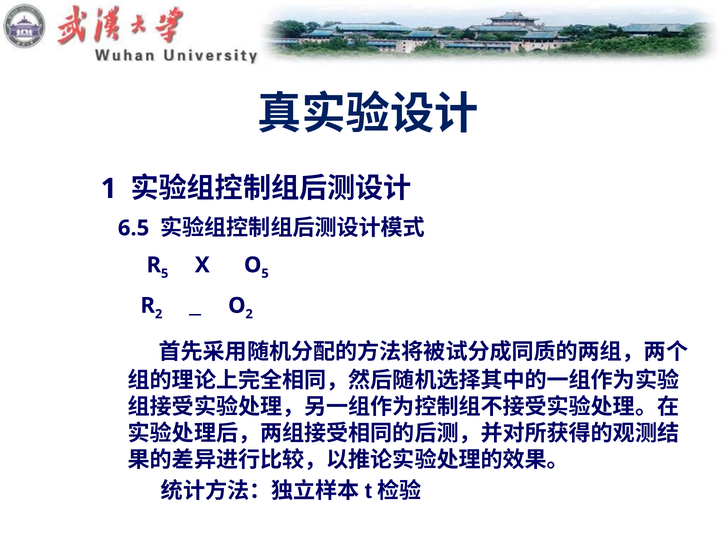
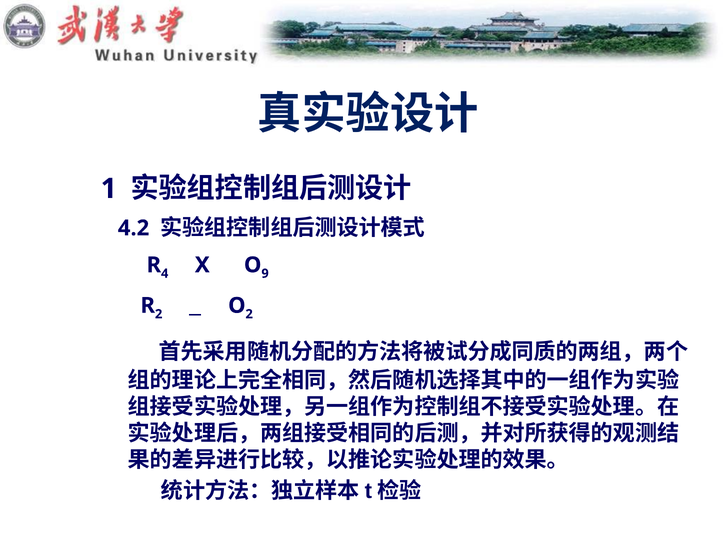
6.5: 6.5 -> 4.2 (134, 228)
5: 5 -> 4 (165, 274)
5: 5 -> 9 (265, 274)
